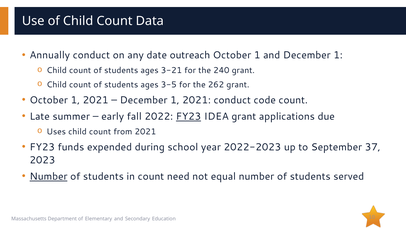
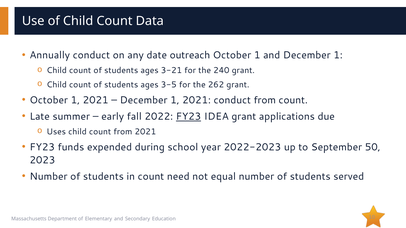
conduct code: code -> from (265, 100)
37: 37 -> 50 (373, 147)
Number underline: present -> none (49, 177)
